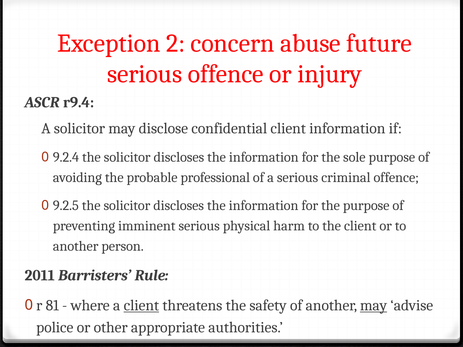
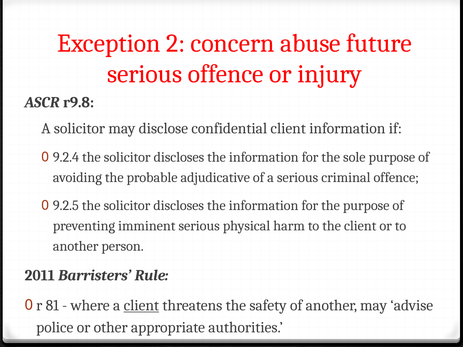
r9.4: r9.4 -> r9.8 (79, 102)
professional: professional -> adjudicative (215, 178)
may underline: present -> none (374, 306)
